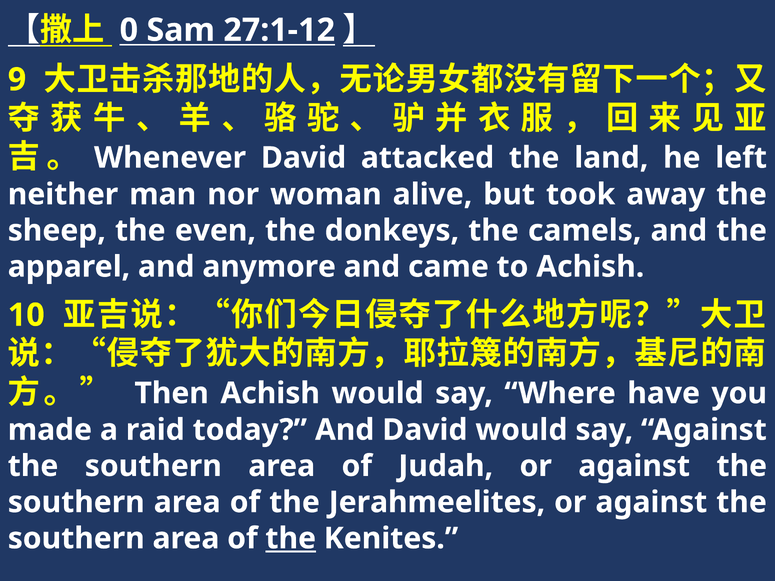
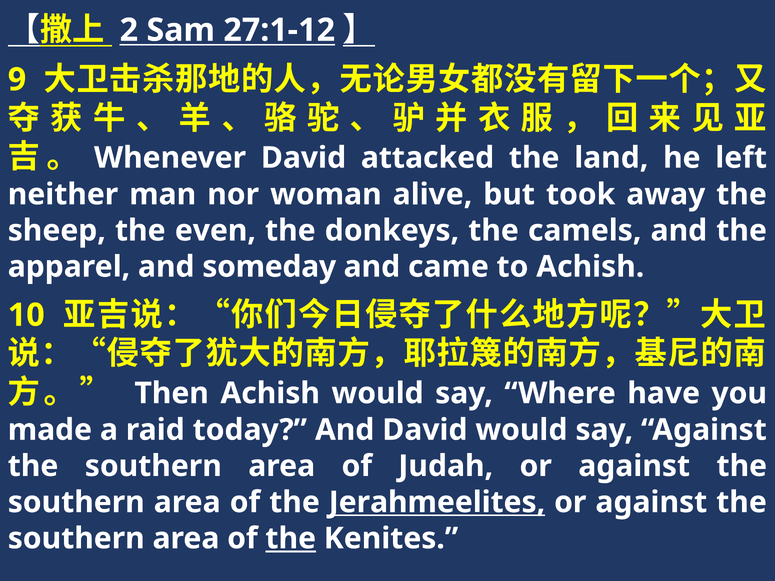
0: 0 -> 2 (129, 30)
anymore: anymore -> someday (269, 267)
Jerahmeelites underline: none -> present (437, 502)
